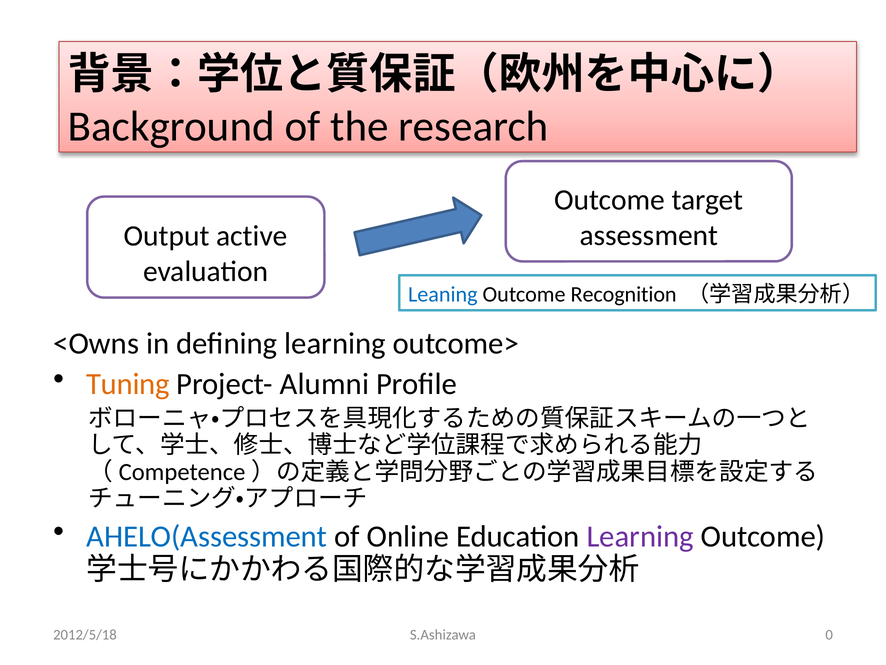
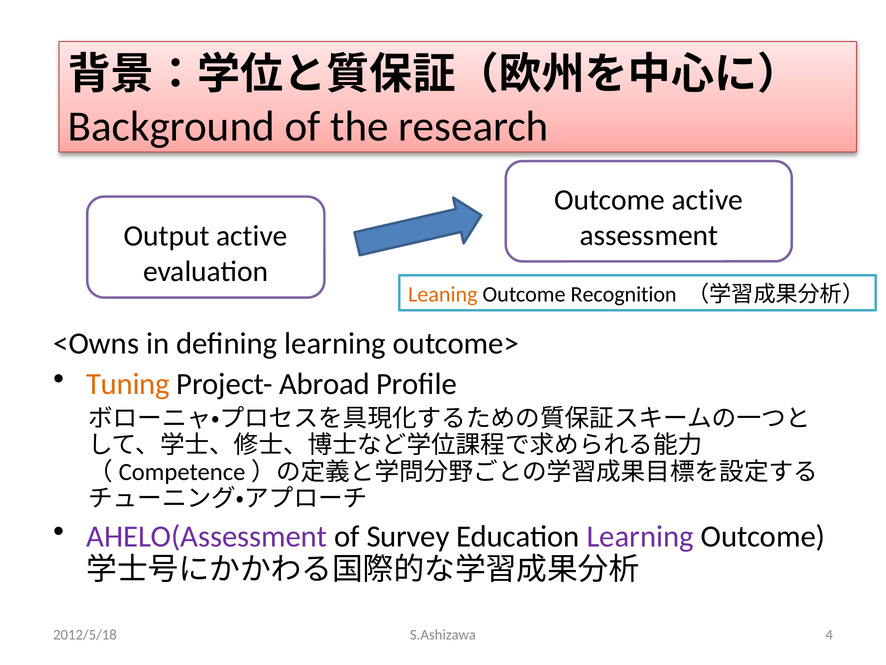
Outcome target: target -> active (707, 200)
Leaning colour: blue -> orange (443, 294)
Alumni: Alumni -> Abroad (325, 384)
AHELO(Assessment colour: blue -> purple (207, 536)
Online: Online -> Survey (408, 536)
0: 0 -> 4 (829, 634)
